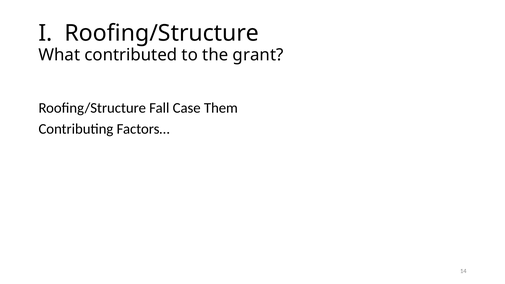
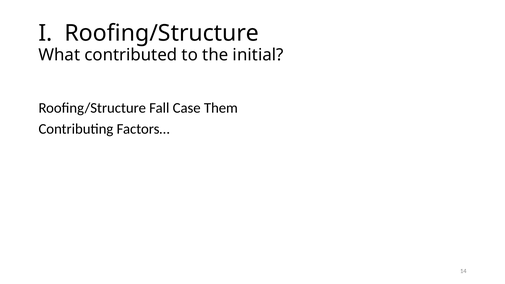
grant: grant -> initial (258, 55)
